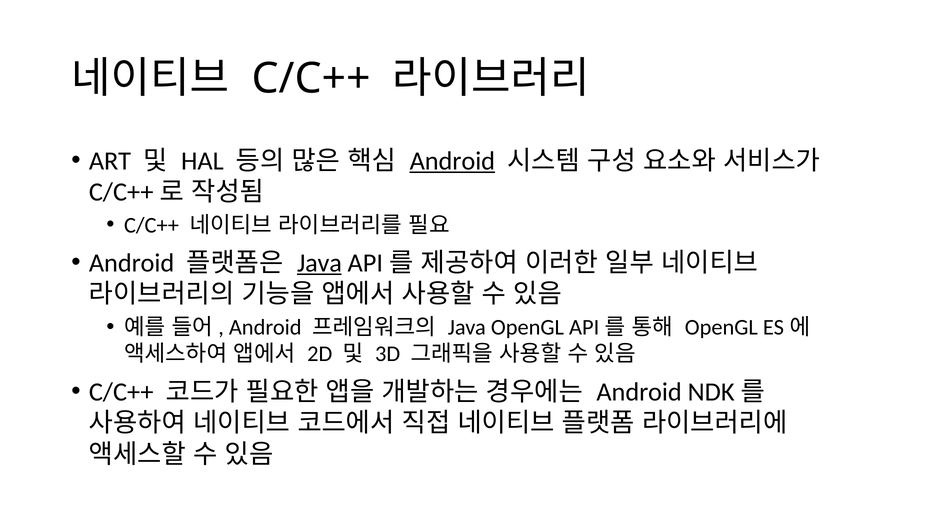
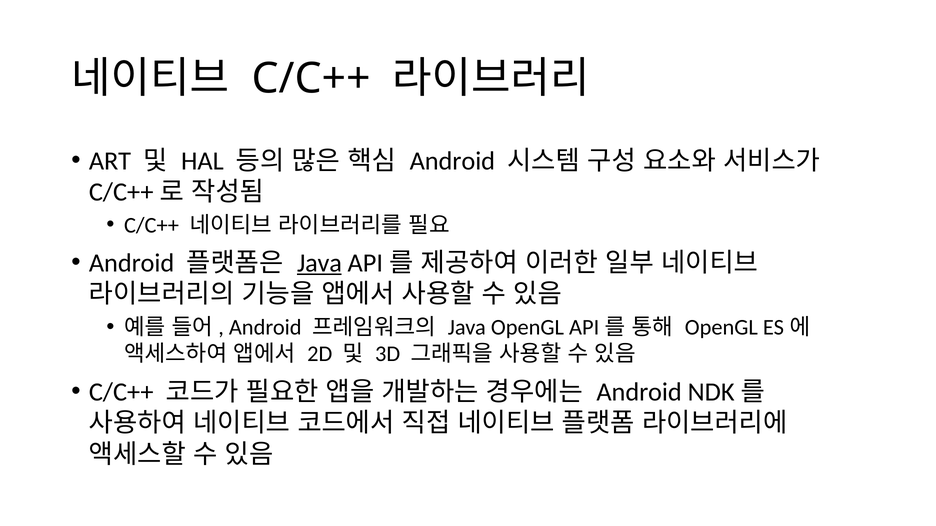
Android underline: present -> none (452, 161)
